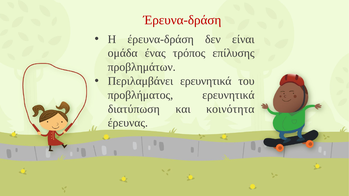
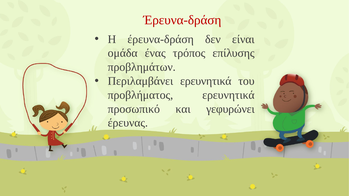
διατύπωση: διατύπωση -> προσωπικό (134, 109)
κοινότητα: κοινότητα -> γεφυρώνει (230, 109)
